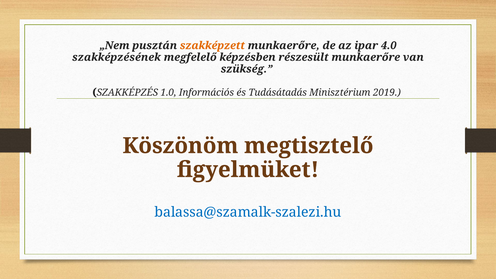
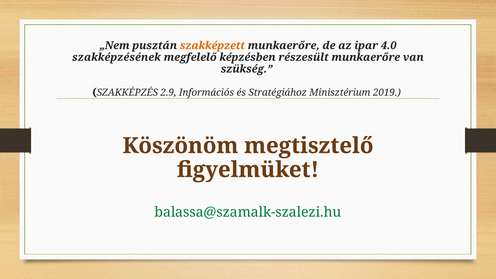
1.0: 1.0 -> 2.9 (168, 93)
Tudásátadás: Tudásátadás -> Stratégiához (278, 93)
balassa@szamalk-szalezi.hu colour: blue -> green (248, 212)
